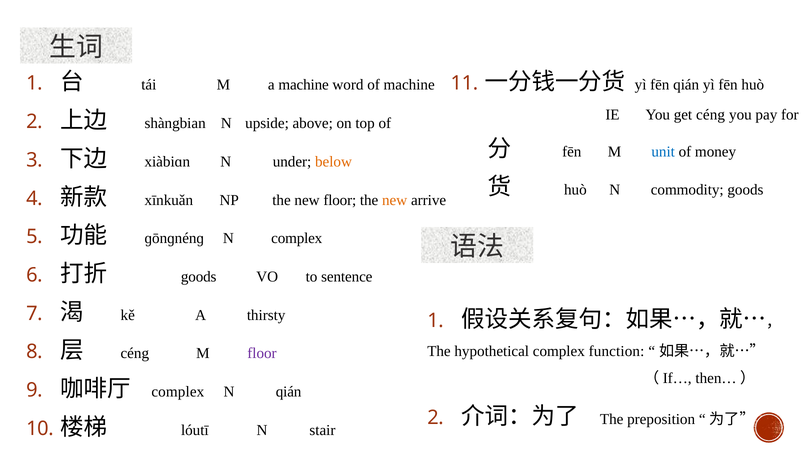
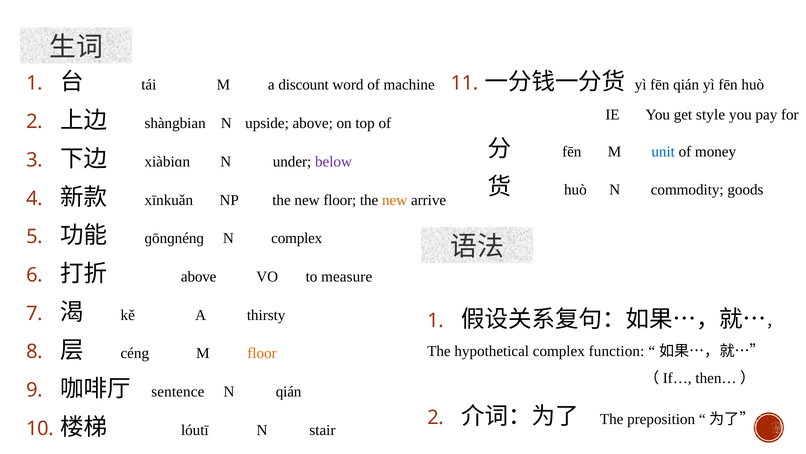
a machine: machine -> discount (304, 85)
get céng: céng -> style (711, 115)
below colour: orange -> purple (333, 161)
goods: goods -> above (199, 276)
sentence: sentence -> measure (347, 276)
floor colour: purple -> orange (262, 353)
complex: complex -> sentence (178, 391)
